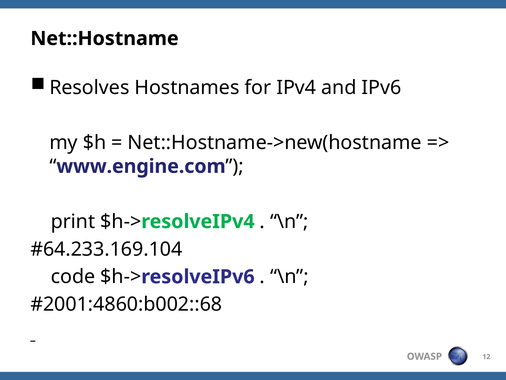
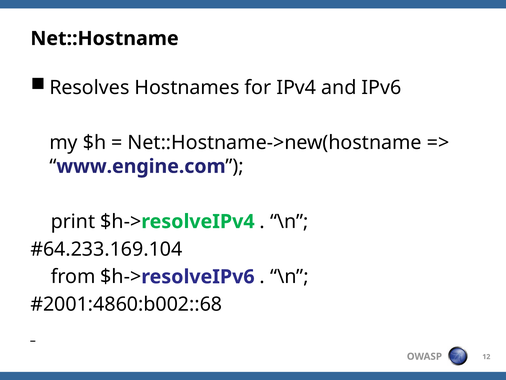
code: code -> from (73, 276)
